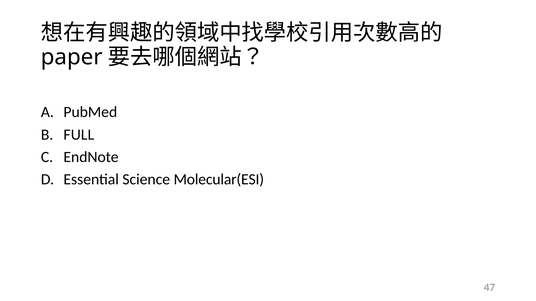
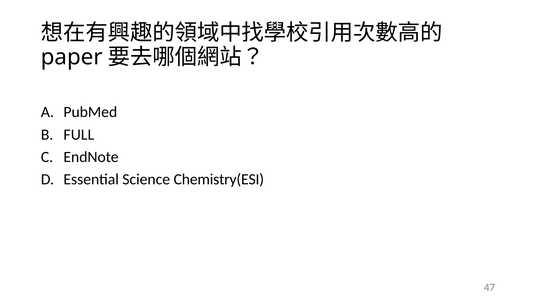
Molecular(ESI: Molecular(ESI -> Chemistry(ESI (219, 180)
